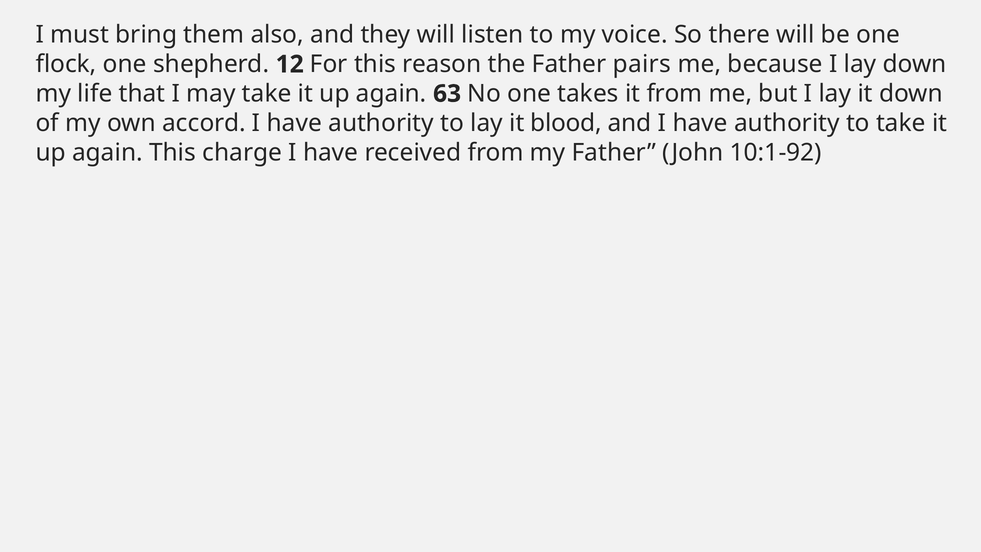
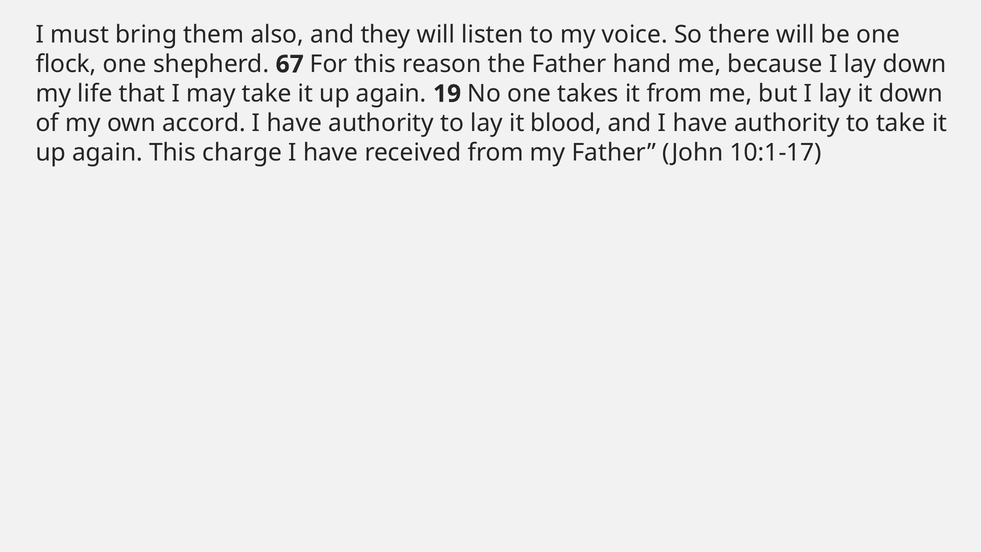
12: 12 -> 67 (290, 64)
pairs: pairs -> hand (642, 64)
63: 63 -> 19 (447, 94)
10:1-92: 10:1-92 -> 10:1-17 (776, 153)
